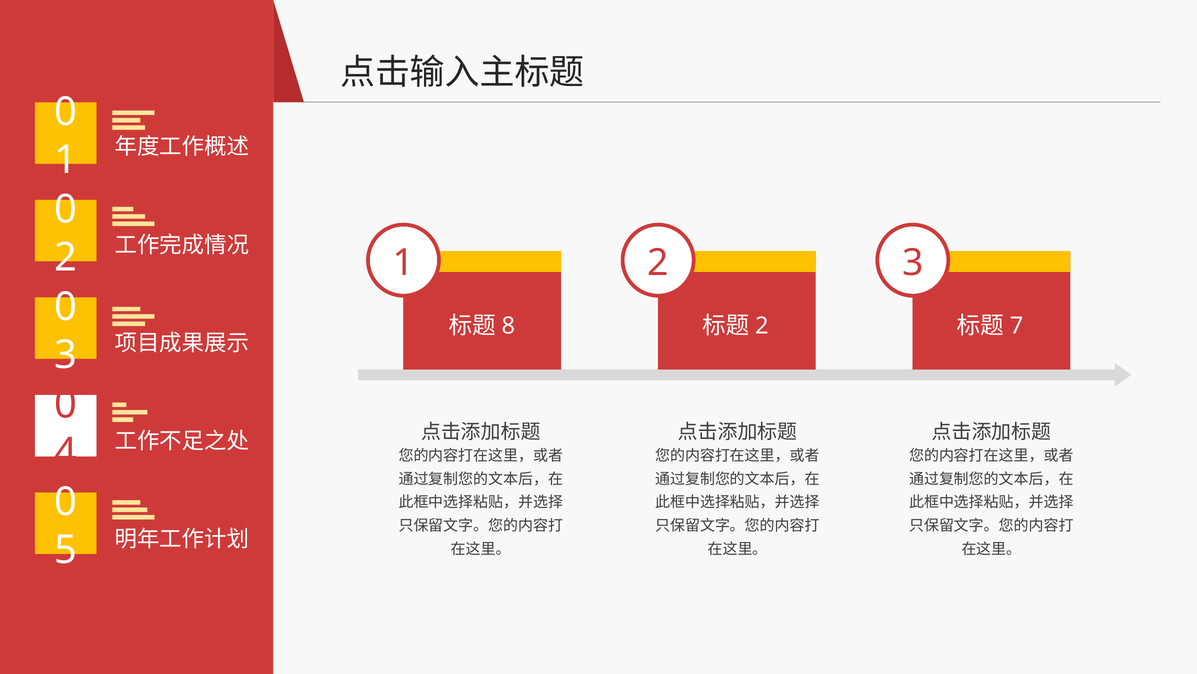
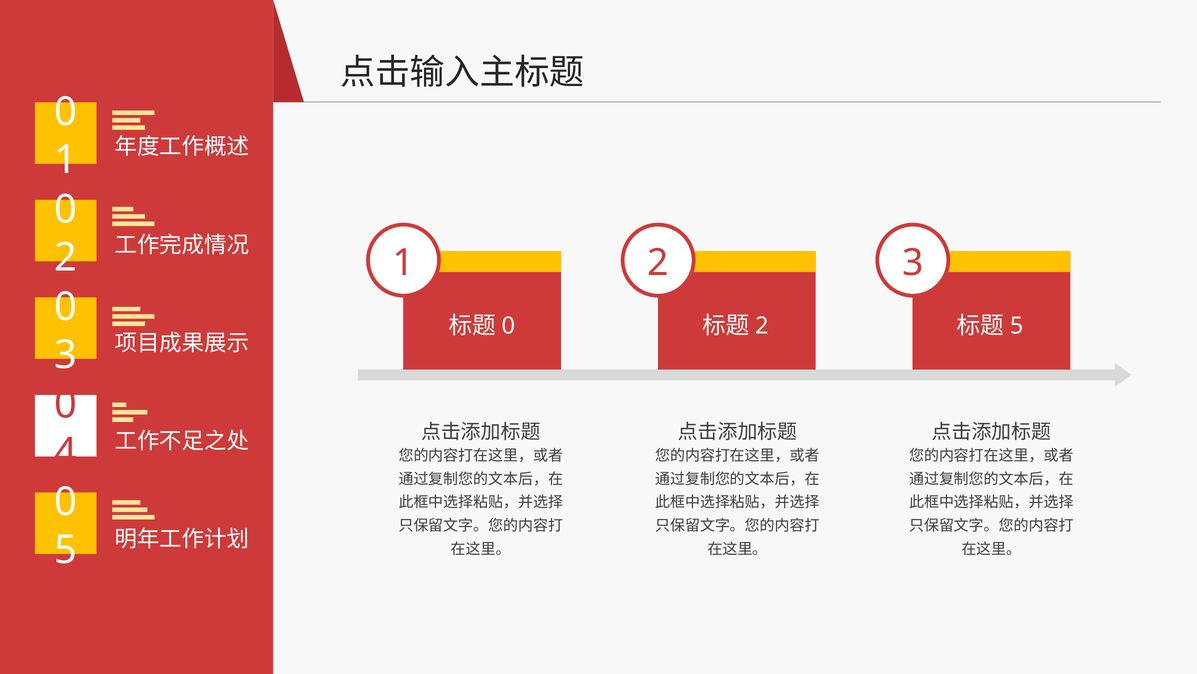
8: 8 -> 0 (508, 326)
7: 7 -> 5 (1017, 326)
